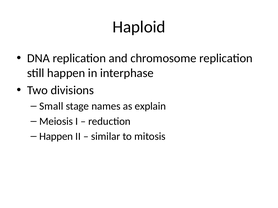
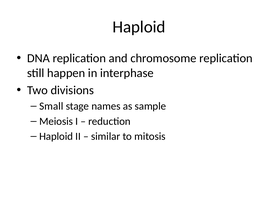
explain: explain -> sample (150, 106)
Happen: Happen -> Haploid (56, 137)
